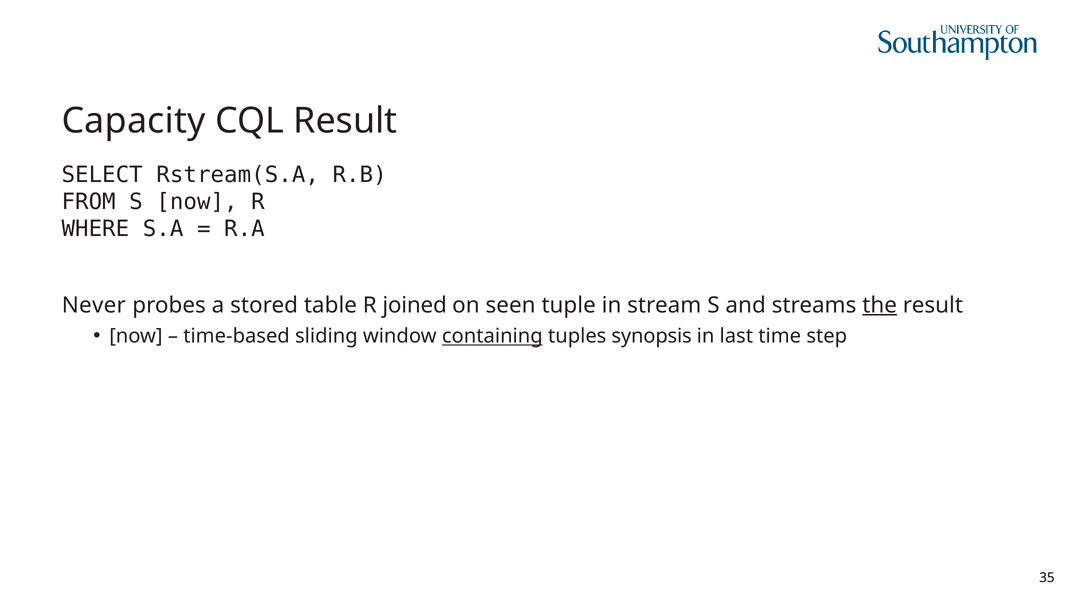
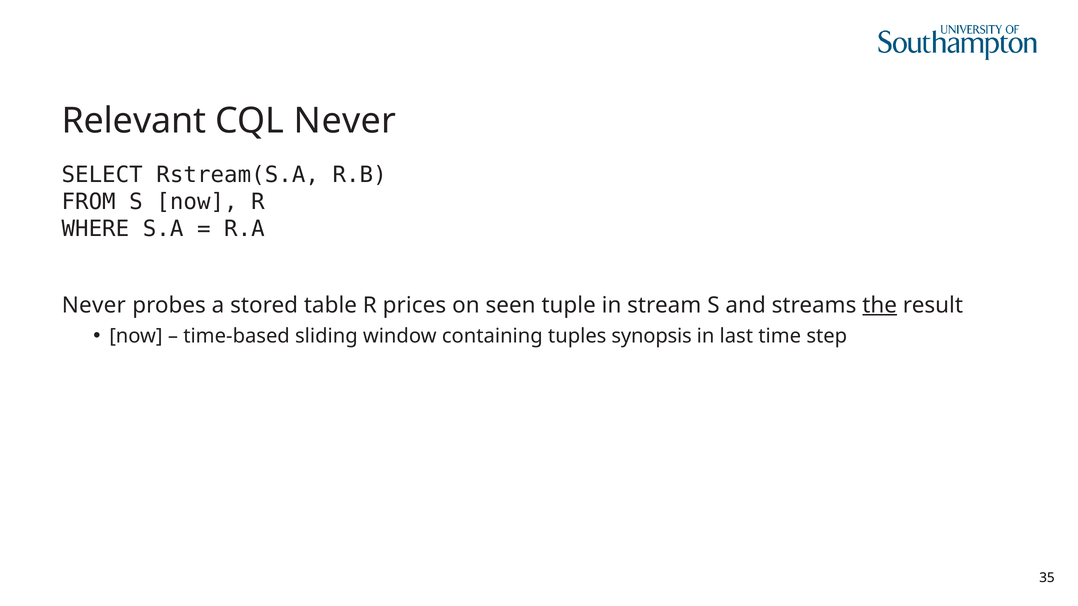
Capacity: Capacity -> Relevant (134, 121)
CQL Result: Result -> Never (345, 121)
joined: joined -> prices (414, 305)
containing underline: present -> none (492, 336)
